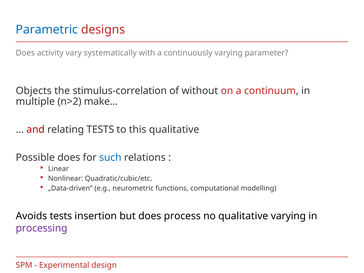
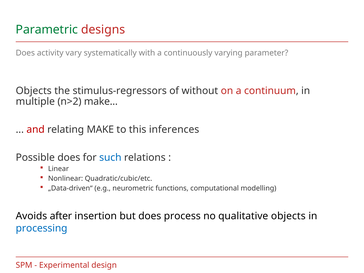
Parametric colour: blue -> green (47, 30)
stimulus-correlation: stimulus-correlation -> stimulus-regressors (120, 91)
relating TESTS: TESTS -> MAKE (100, 130)
this qualitative: qualitative -> inferences (174, 130)
Avoids tests: tests -> after (61, 216)
qualitative varying: varying -> objects (288, 216)
processing colour: purple -> blue (42, 228)
